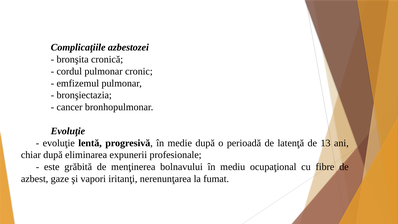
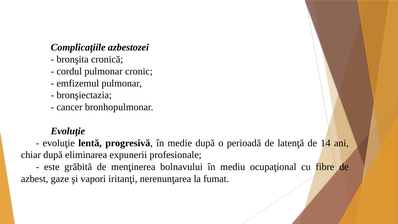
13: 13 -> 14 (326, 143)
